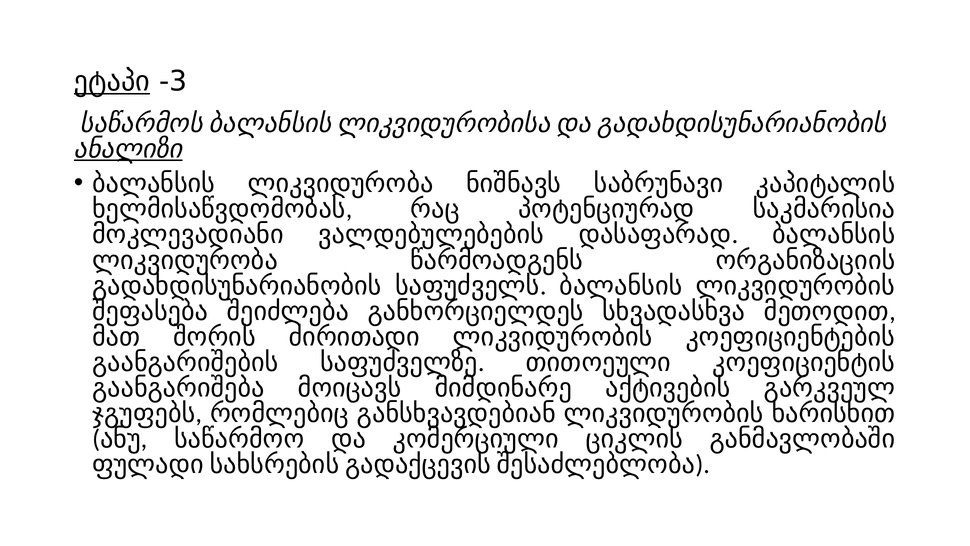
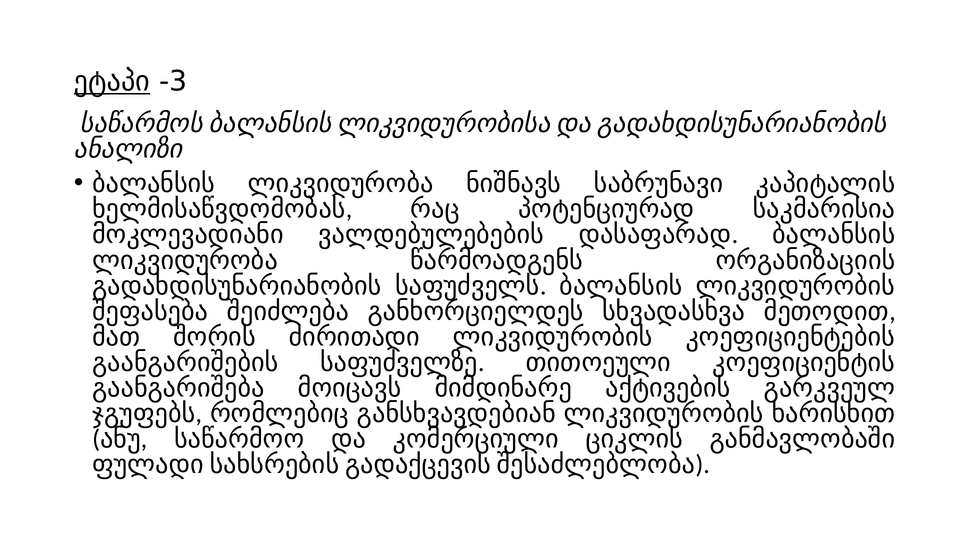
ანალიზი underline: present -> none (128, 149)
